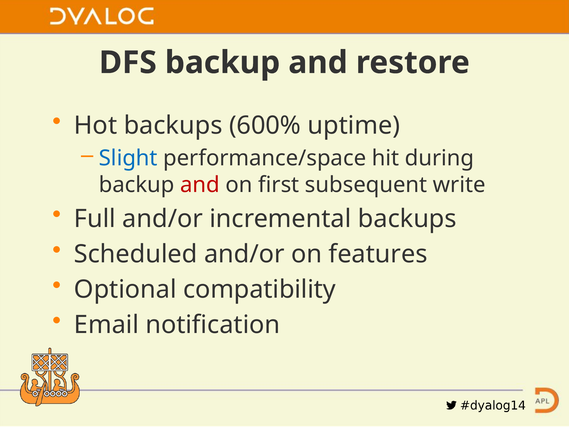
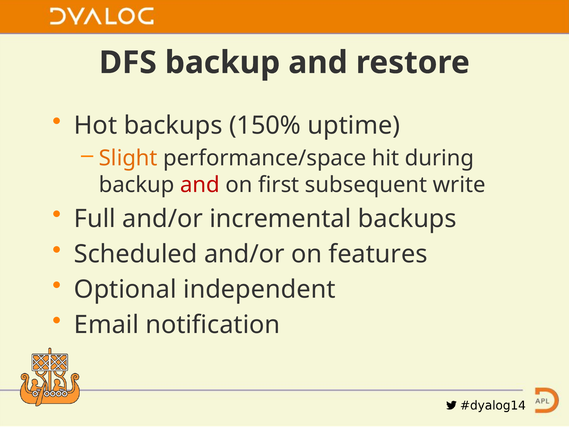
600%: 600% -> 150% (265, 126)
Slight colour: blue -> orange (128, 158)
compatibility: compatibility -> independent (259, 289)
